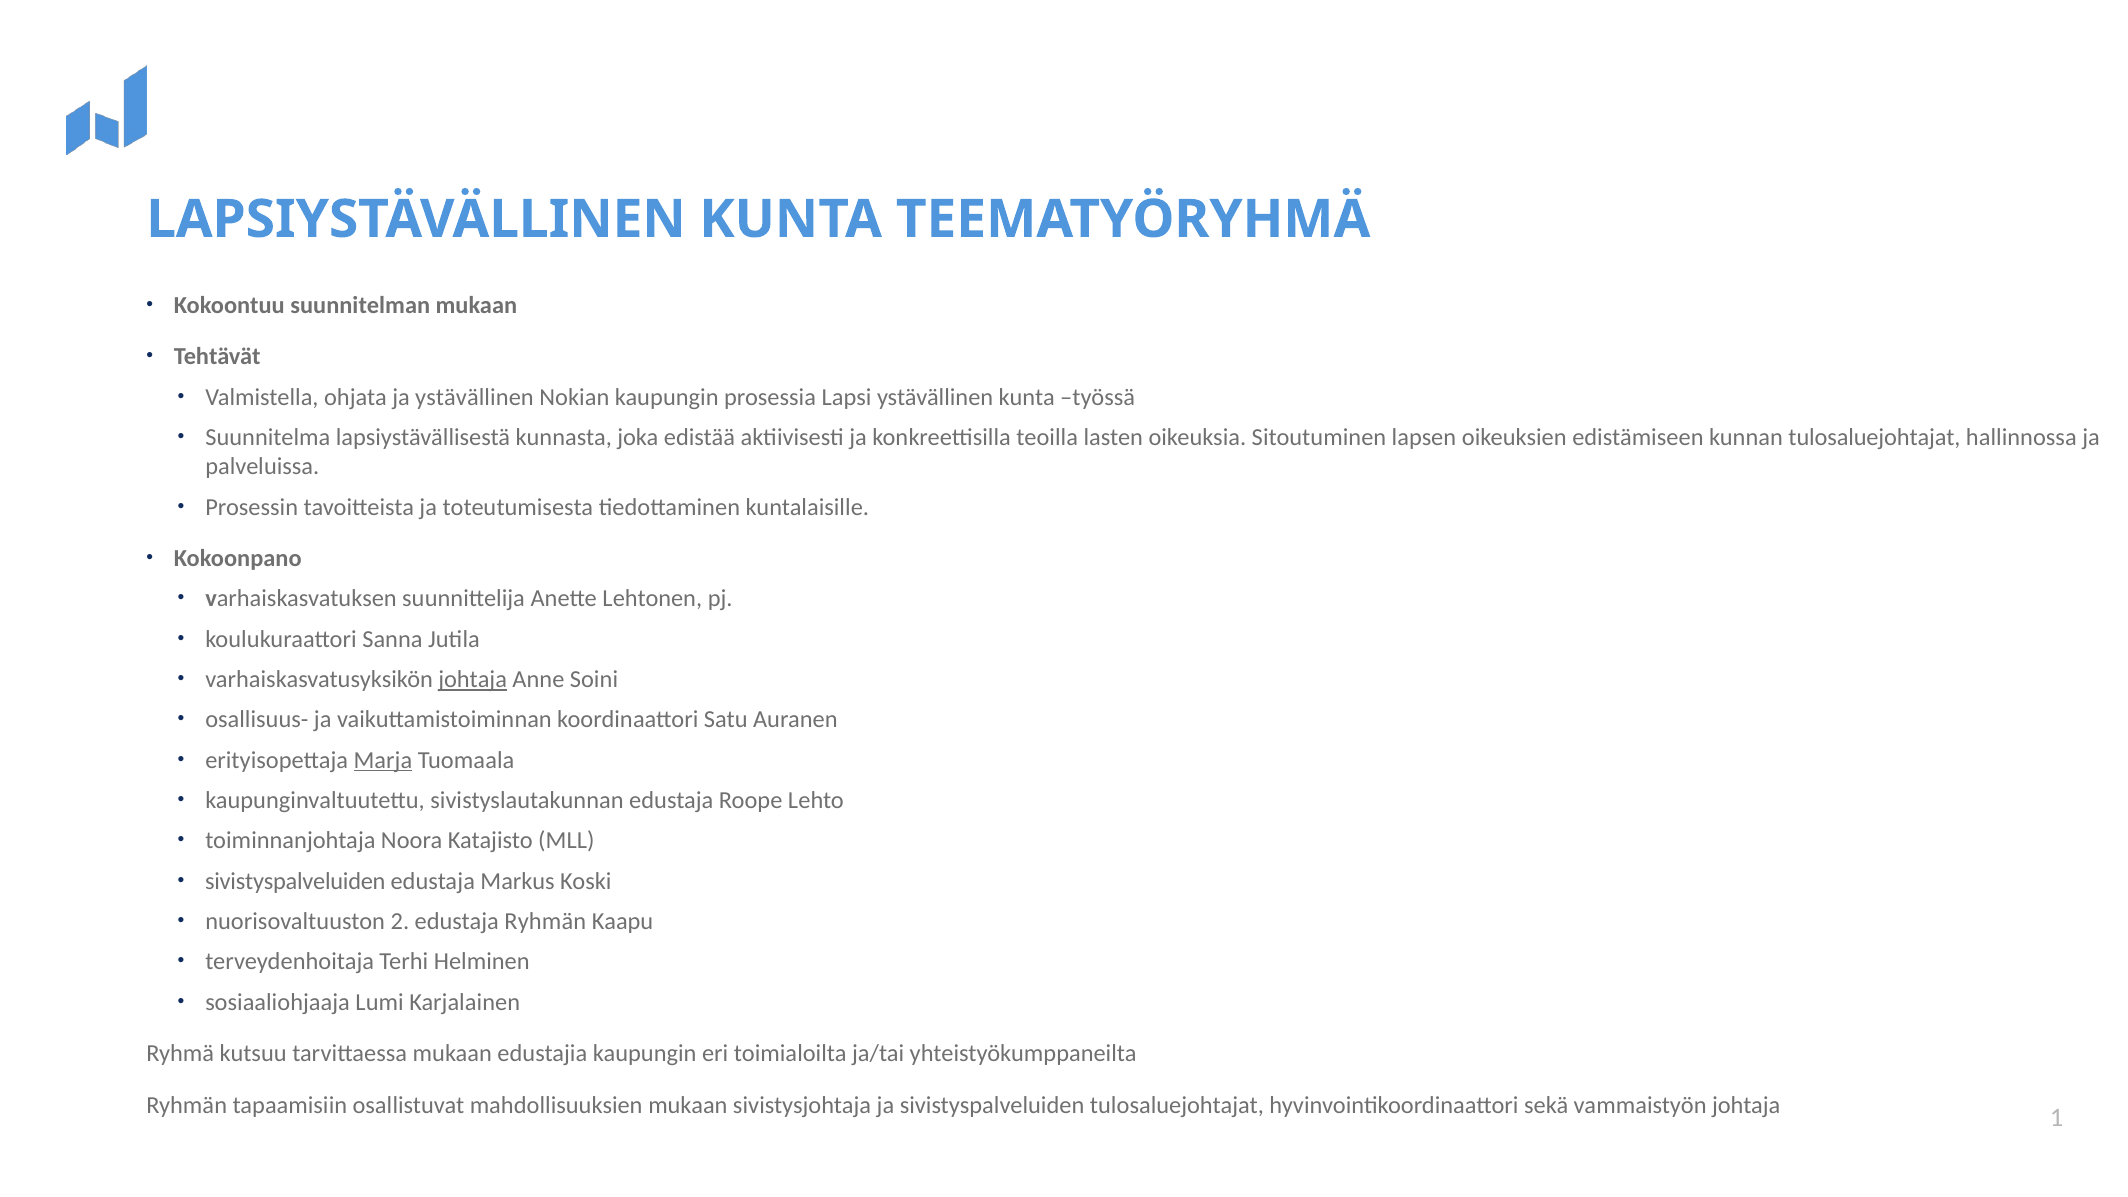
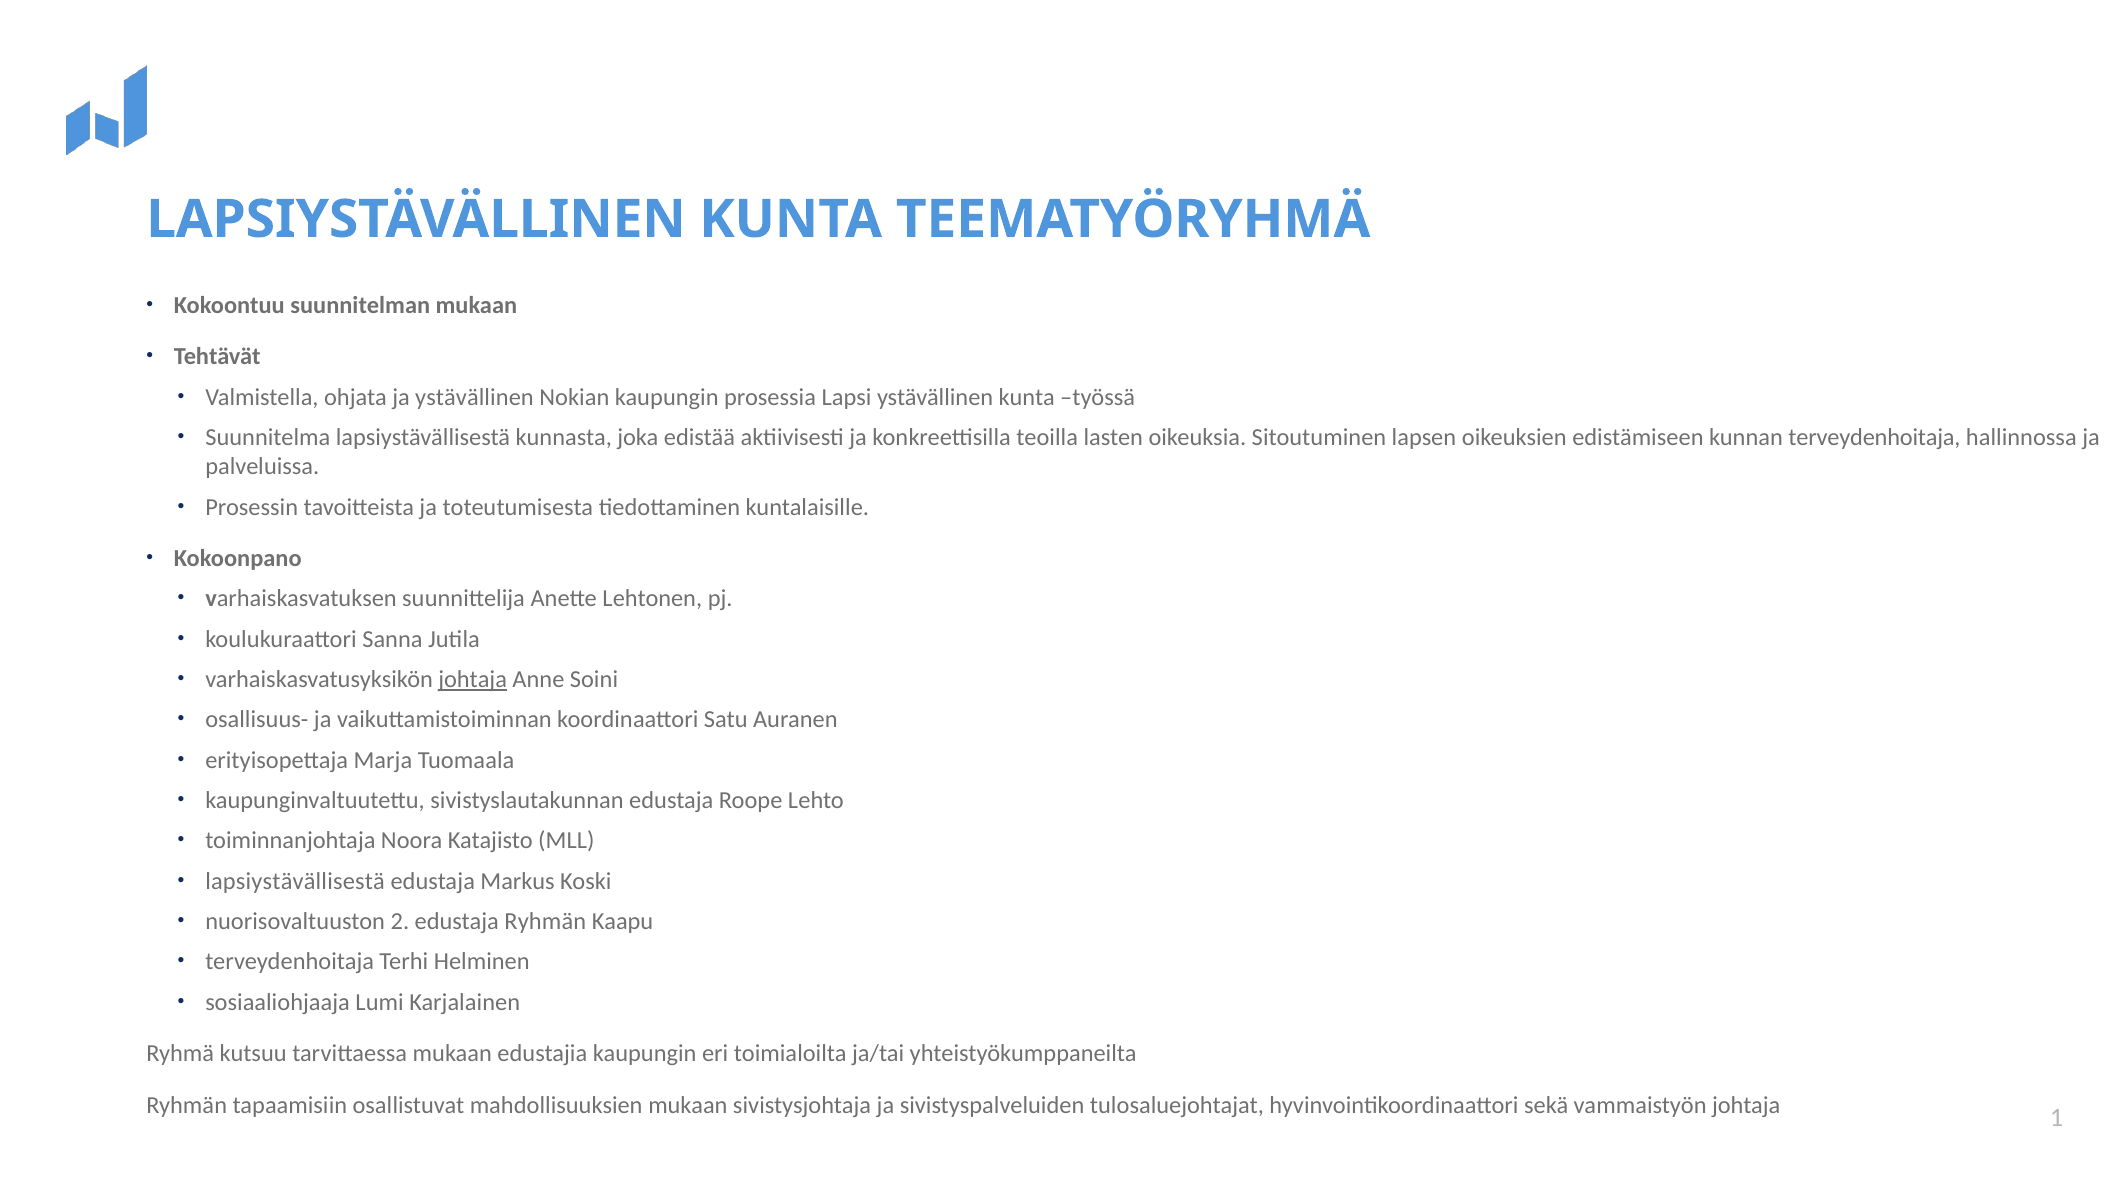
kunnan tulosaluejohtajat: tulosaluejohtajat -> terveydenhoitaja (1875, 437)
Marja underline: present -> none (383, 760)
sivistyspalveluiden: sivistyspalveluiden -> lapsiystävällisestä (295, 881)
